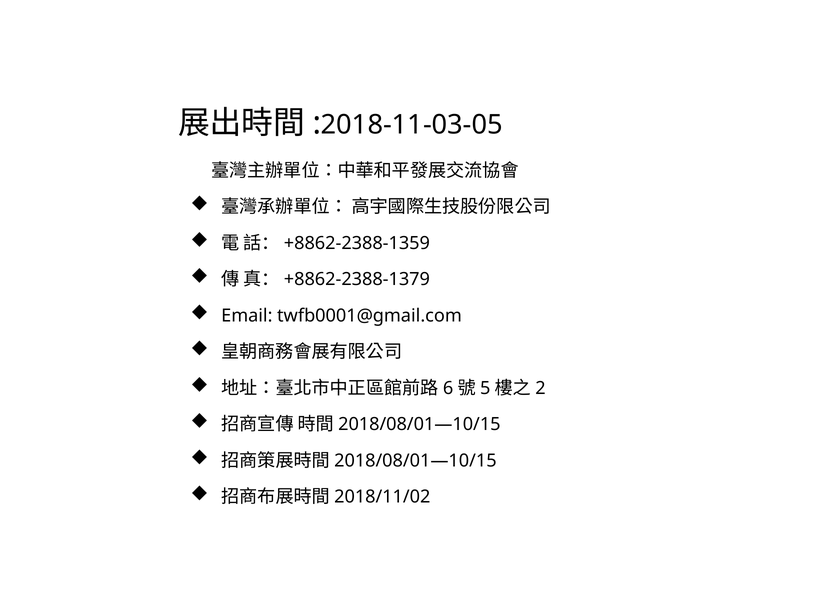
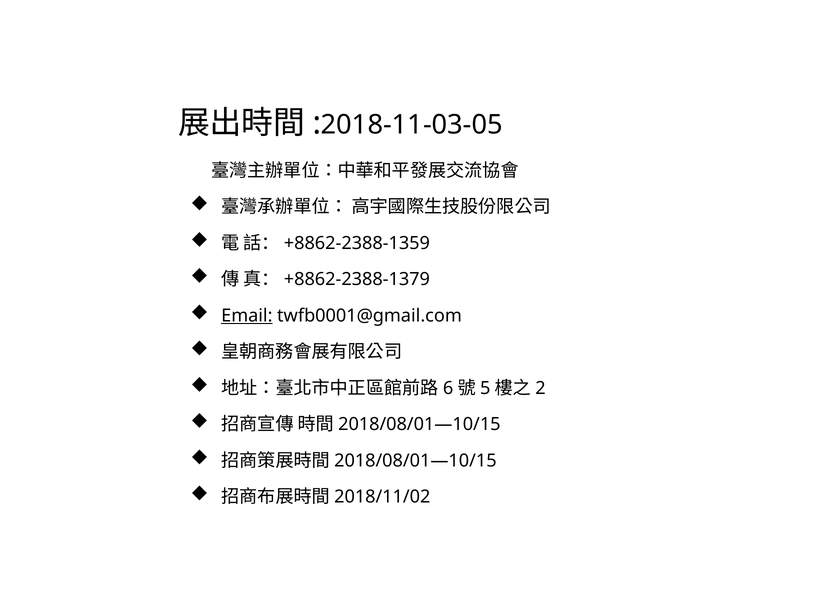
Email underline: none -> present (247, 316)
